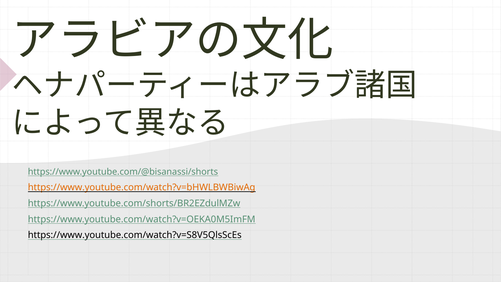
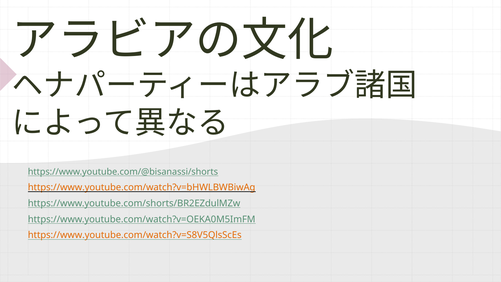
https://www.youtube.com/watch?v=S8V5QlsScEs colour: black -> orange (135, 235)
